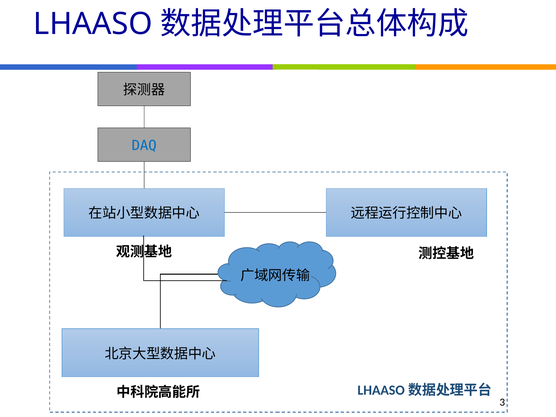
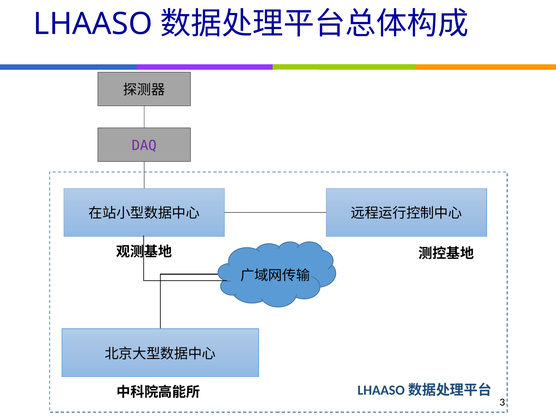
DAQ colour: blue -> purple (144, 146)
